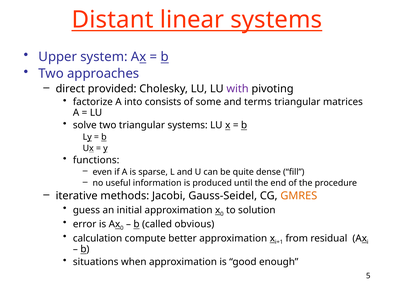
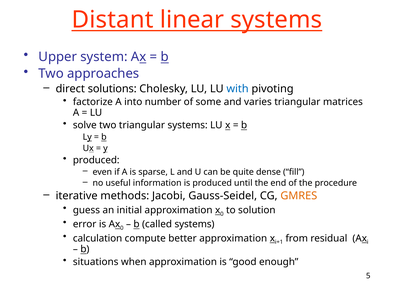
provided: provided -> solutions (112, 89)
with colour: purple -> blue (238, 89)
consists: consists -> number (163, 102)
terms: terms -> varies (258, 102)
functions: functions -> produced (96, 160)
called obvious: obvious -> systems (194, 225)
